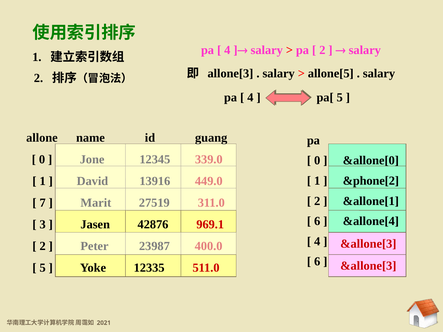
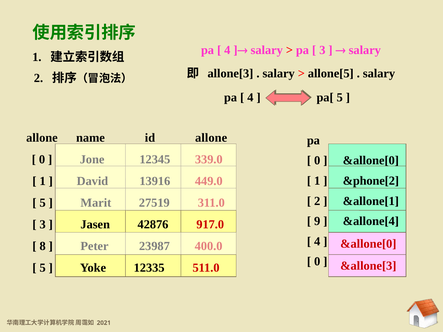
2: 2 -> 3 (322, 50)
id guang: guang -> allone (211, 138)
7: 7 -> 5 (43, 203)
6: 6 -> 9 (317, 221)
969.1: 969.1 -> 917.0 (210, 225)
&allone[3: &allone[3 -> &allone[0 (368, 244)
2: 2 -> 8 (43, 246)
6: 6 -> 0 (317, 262)
